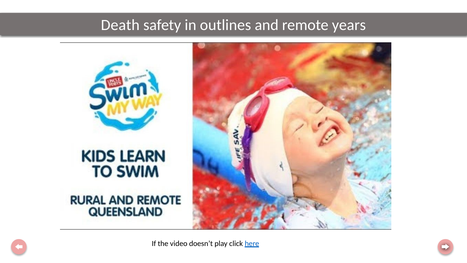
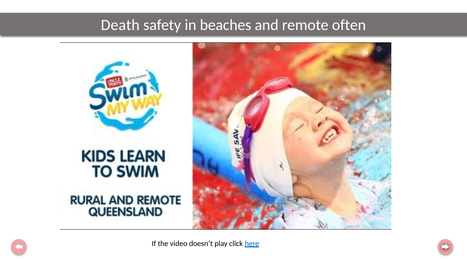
outlines: outlines -> beaches (226, 25)
years: years -> often (349, 25)
